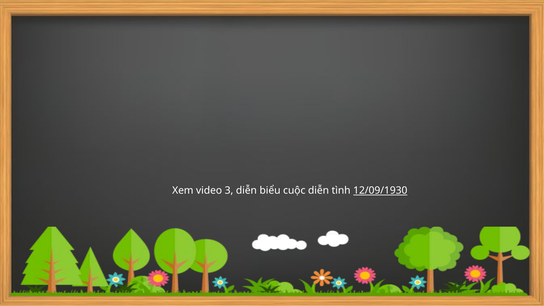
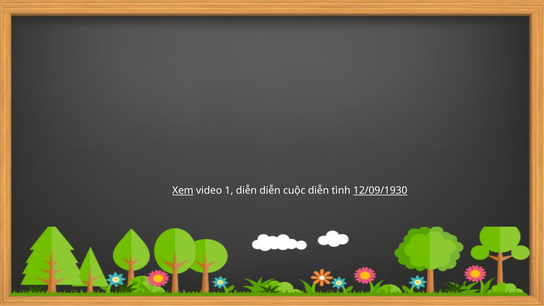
Xem underline: none -> present (183, 190)
3: 3 -> 1 (229, 190)
diễn biểu: biểu -> diễn (270, 190)
